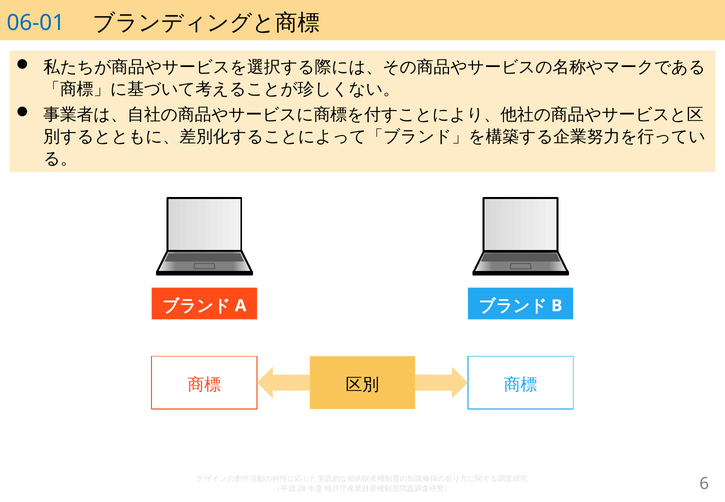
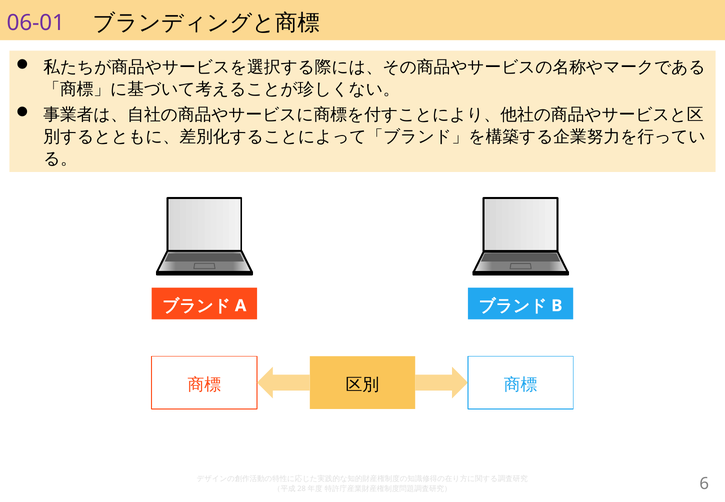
06-01 colour: blue -> purple (36, 23)
